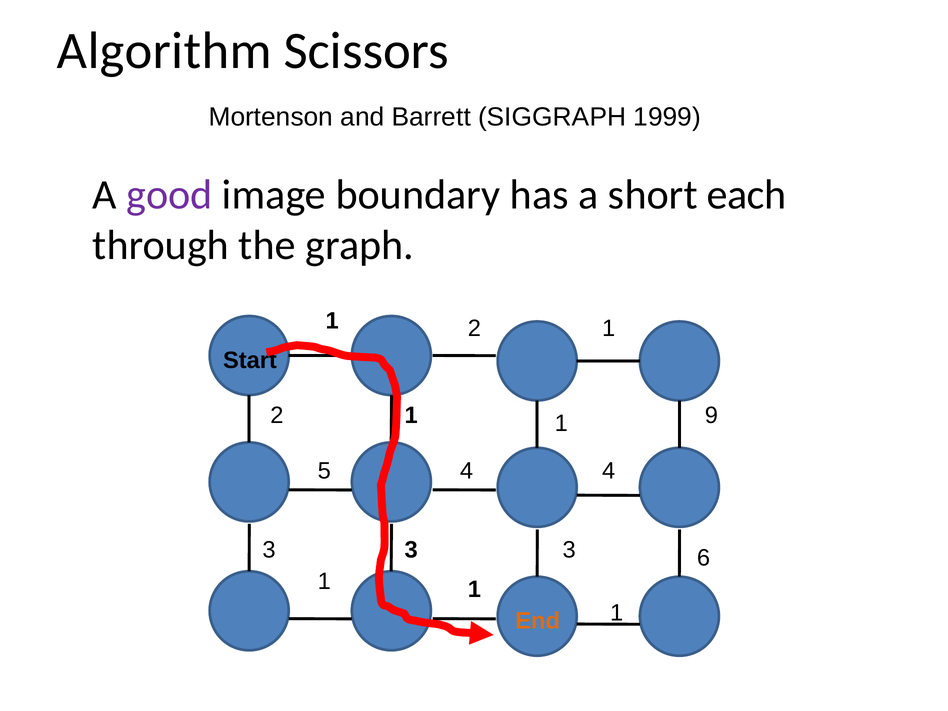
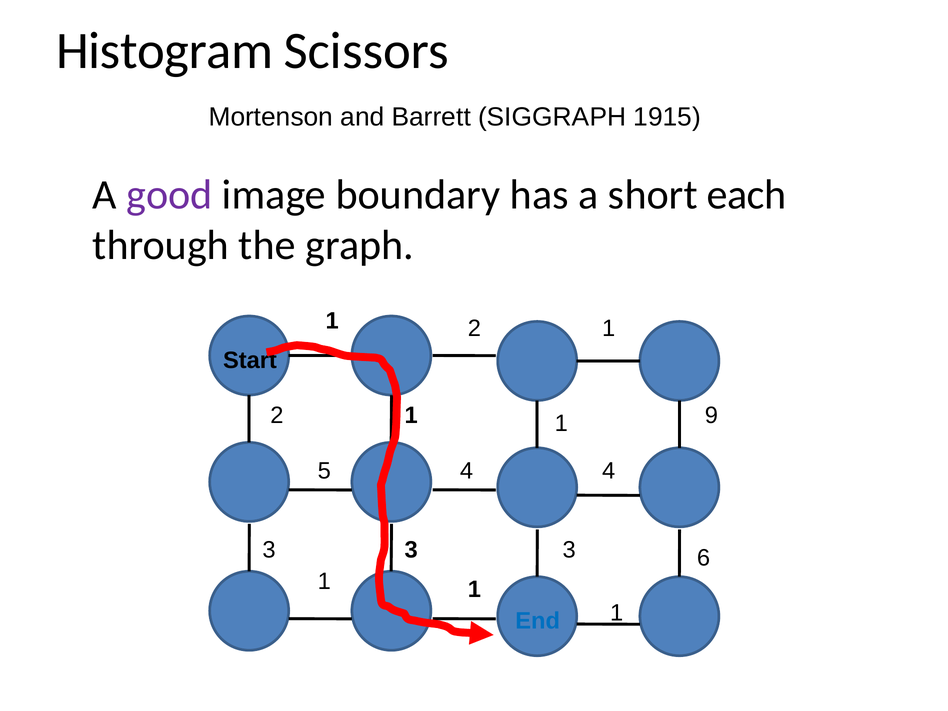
Algorithm: Algorithm -> Histogram (165, 51)
1999: 1999 -> 1915 (667, 117)
End colour: orange -> blue (538, 621)
